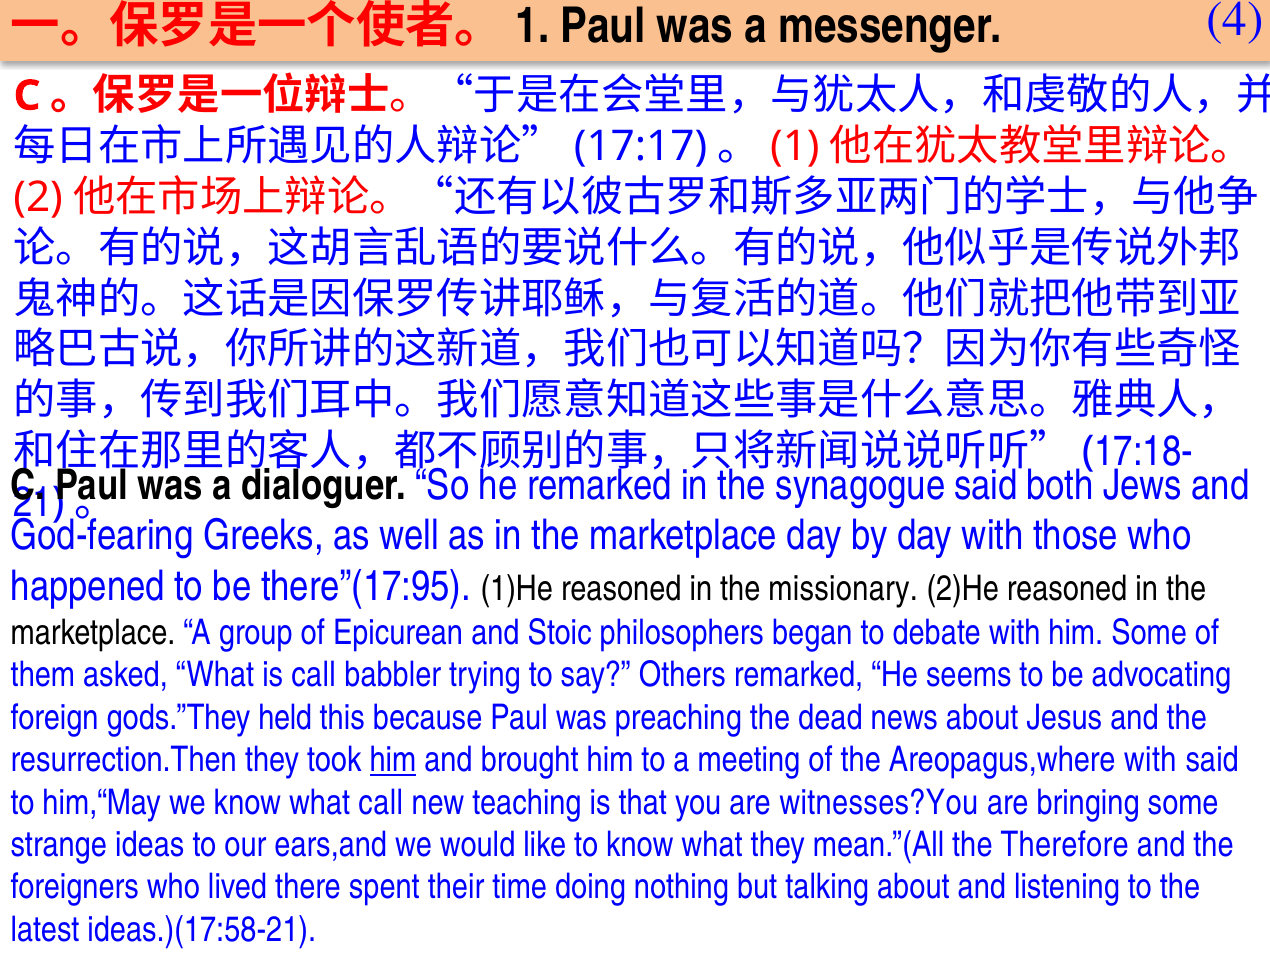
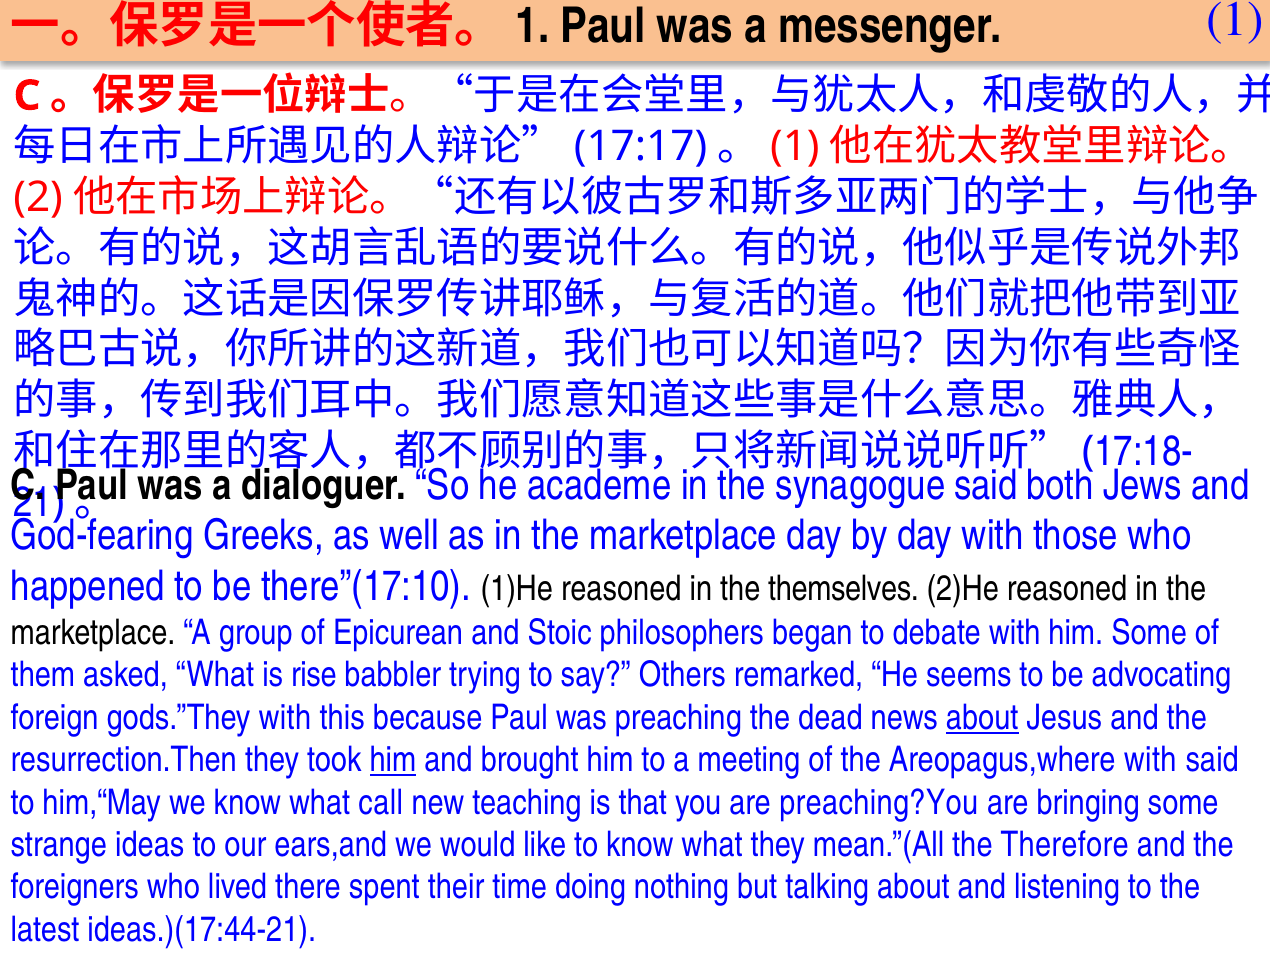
messenger 4: 4 -> 1 (1235, 19)
he remarked: remarked -> academe (599, 485)
there”(17:95: there”(17:95 -> there”(17:10 (366, 586)
missionary: missionary -> themselves (844, 589)
is call: call -> rise (314, 675)
gods.”They held: held -> with (285, 717)
about underline: none -> present (982, 717)
witnesses?You: witnesses?You -> preaching?You (879, 802)
ideas.)(17:58-21: ideas.)(17:58-21 -> ideas.)(17:44-21 (202, 929)
